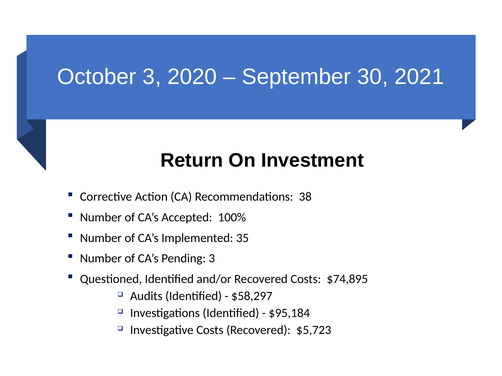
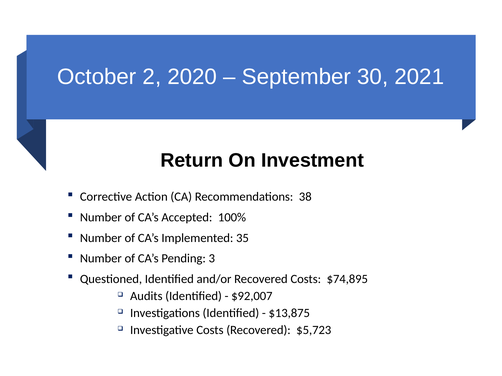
October 3: 3 -> 2 (152, 77)
$58,297: $58,297 -> $92,007 (252, 296)
$95,184: $95,184 -> $13,875 (289, 313)
